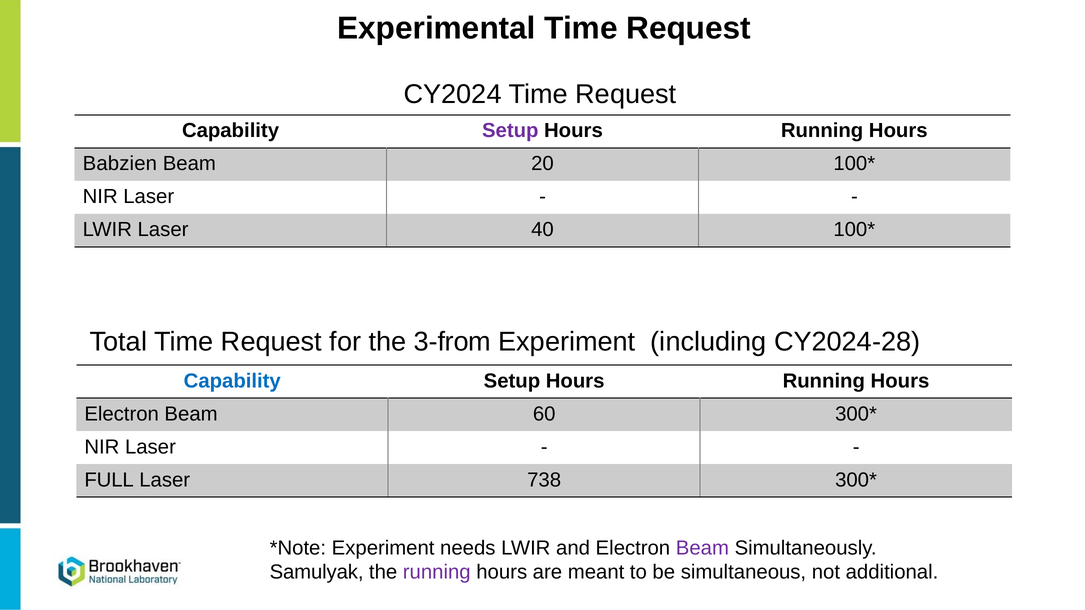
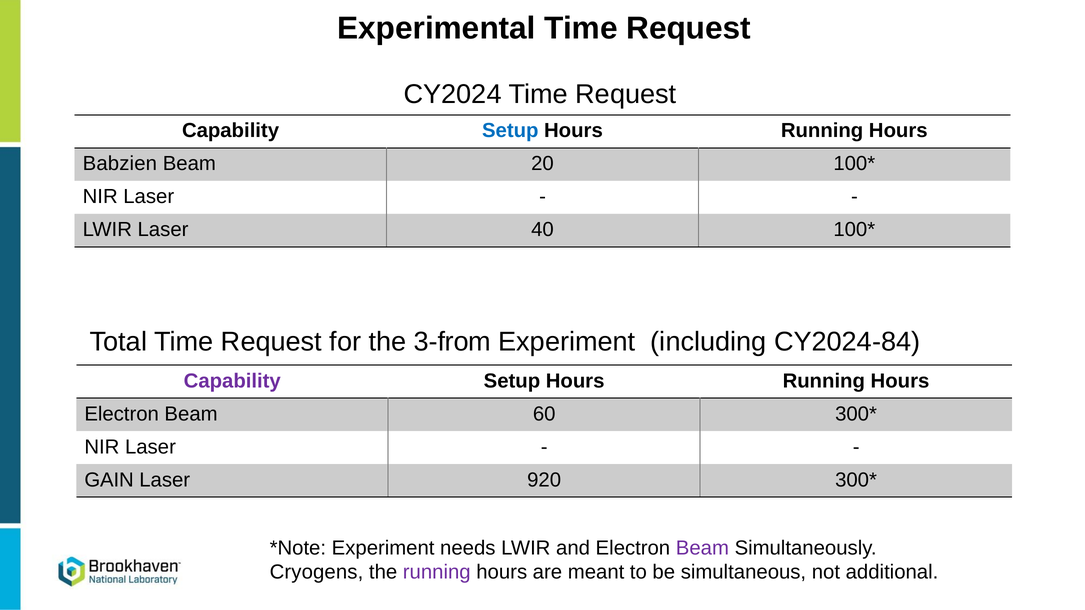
Setup colour: purple -> blue (510, 131)
CY2024-28: CY2024-28 -> CY2024-84 (847, 342)
Capability colour: blue -> purple (232, 381)
FULL: FULL -> GAIN (109, 480)
738: 738 -> 920 (544, 480)
Samulyak: Samulyak -> Cryogens (316, 572)
